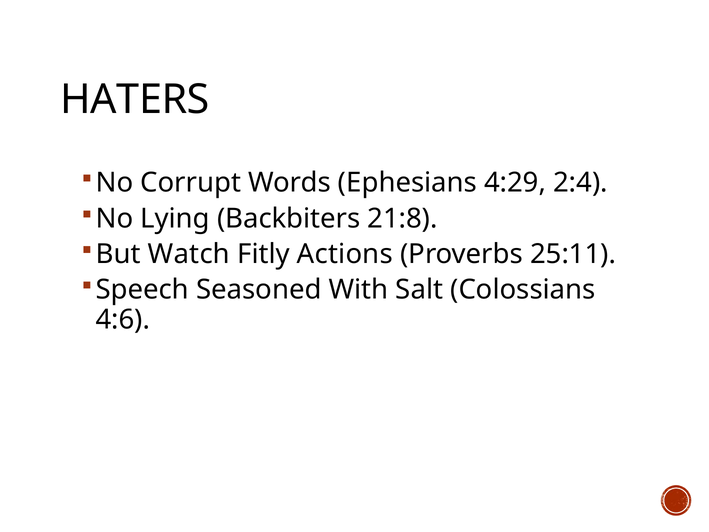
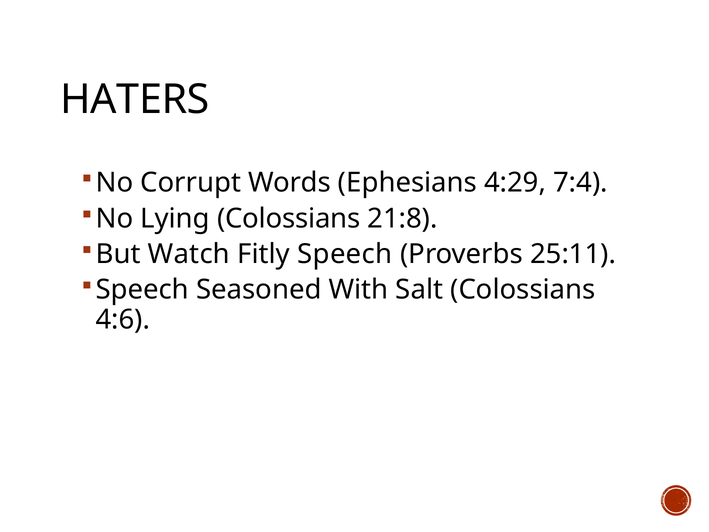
2:4: 2:4 -> 7:4 (580, 183)
Lying Backbiters: Backbiters -> Colossians (289, 218)
Fitly Actions: Actions -> Speech (345, 254)
